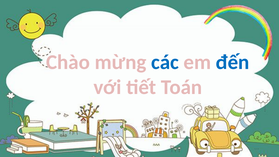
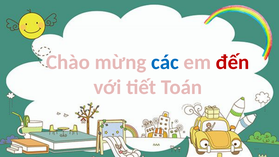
đến colour: blue -> red (233, 62)
